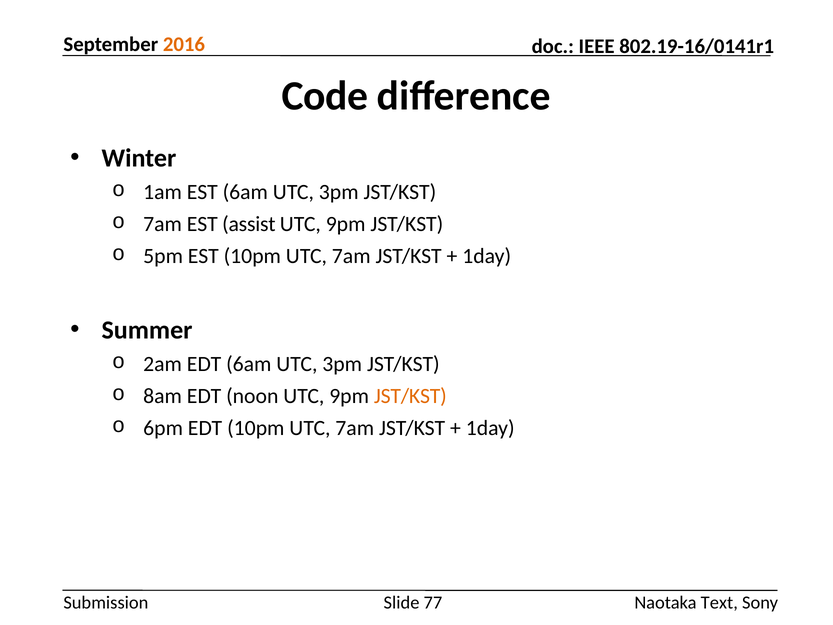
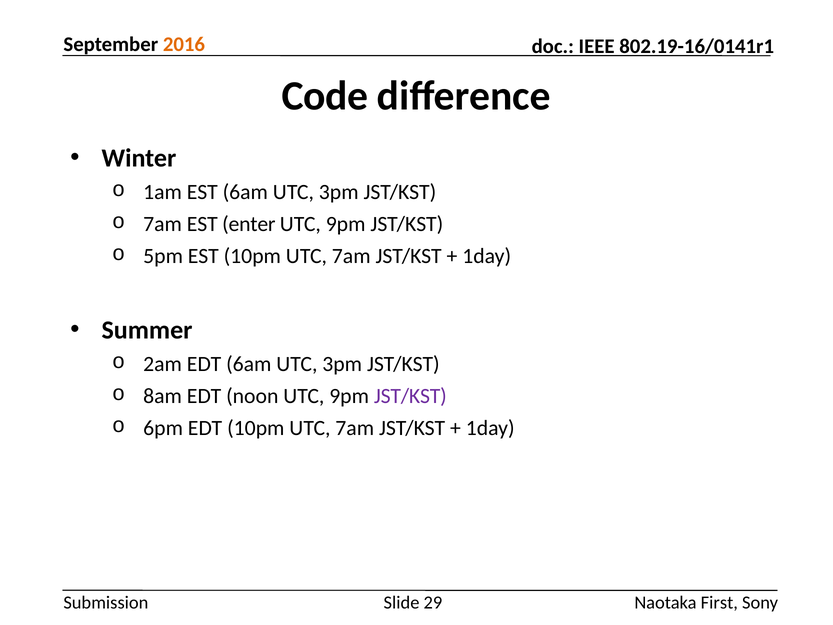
assist: assist -> enter (249, 224)
JST/KST colour: orange -> purple (410, 396)
77: 77 -> 29 (433, 602)
Text: Text -> First (719, 602)
